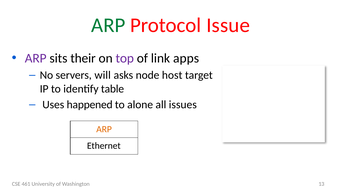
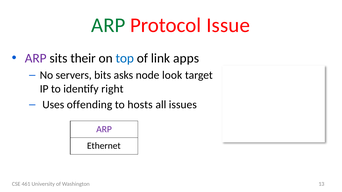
top colour: purple -> blue (125, 58)
will: will -> bits (103, 75)
host: host -> look (172, 75)
table: table -> right (112, 89)
happened: happened -> offending (90, 105)
alone: alone -> hosts (140, 105)
ARP colour: orange -> purple (104, 129)
